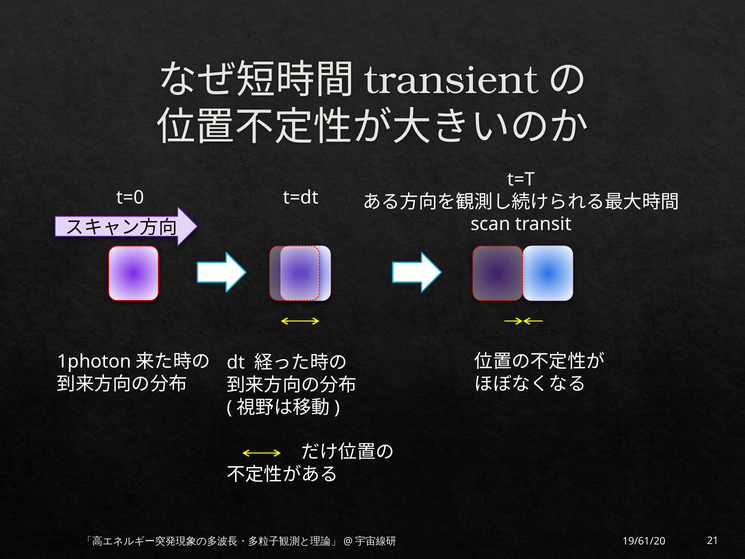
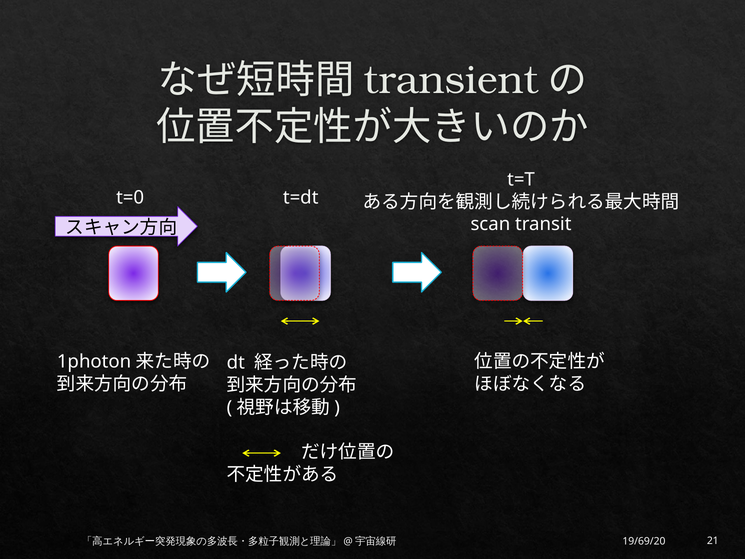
19/61/20: 19/61/20 -> 19/69/20 (644, 541)
